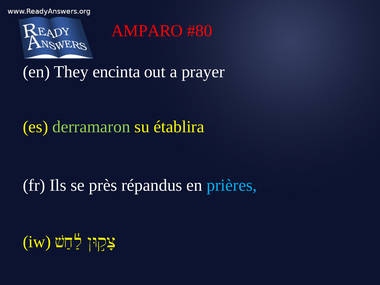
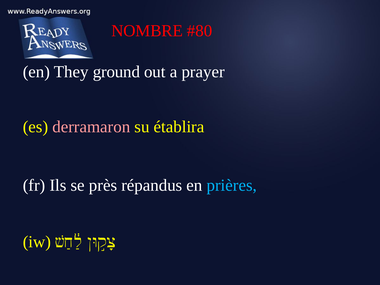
AMPARO: AMPARO -> NOMBRE (147, 31)
encinta: encinta -> ground (116, 72)
derramaron colour: light green -> pink (91, 127)
